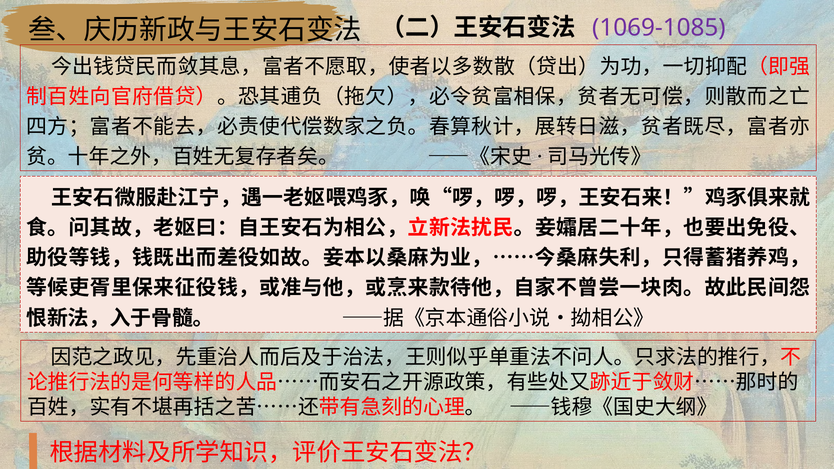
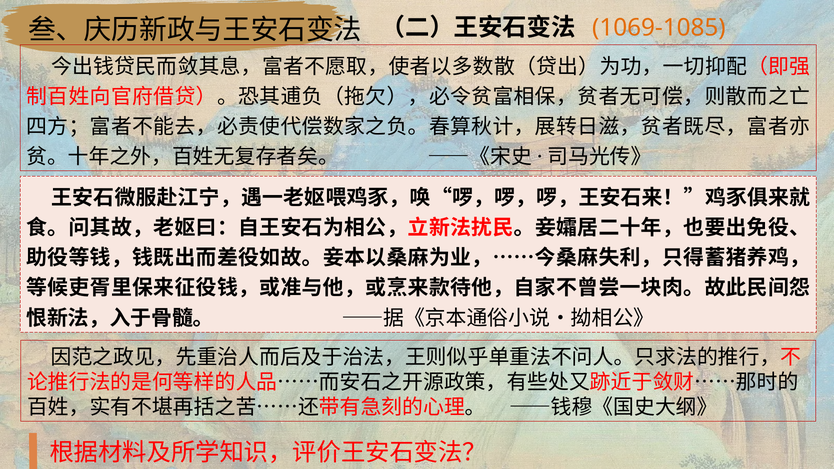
1069-1085 colour: purple -> orange (659, 28)
